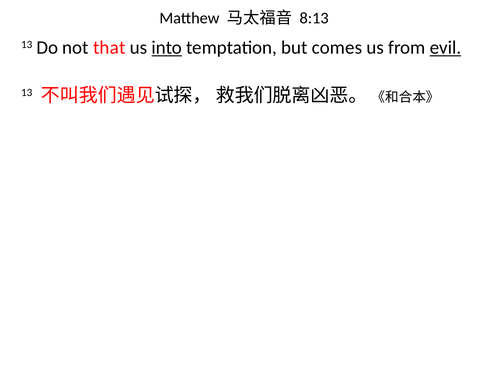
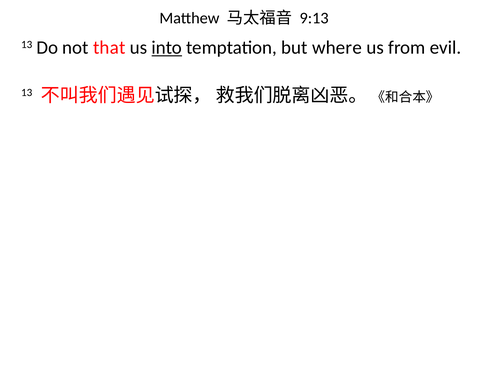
8:13: 8:13 -> 9:13 (314, 18)
comes: comes -> where (337, 48)
evil underline: present -> none (445, 48)
